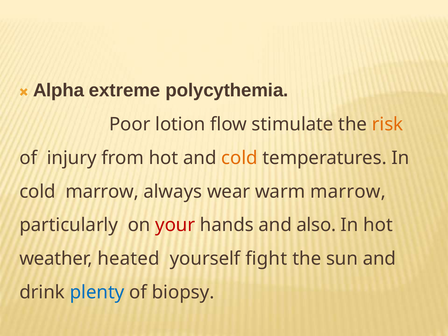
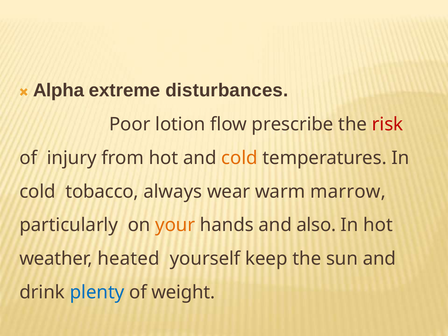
polycythemia: polycythemia -> disturbances (227, 90)
stimulate: stimulate -> prescribe (293, 124)
risk colour: orange -> red (388, 124)
cold marrow: marrow -> tobacco (102, 192)
your colour: red -> orange (175, 225)
fight: fight -> keep (266, 259)
biopsy: biopsy -> weight (183, 292)
